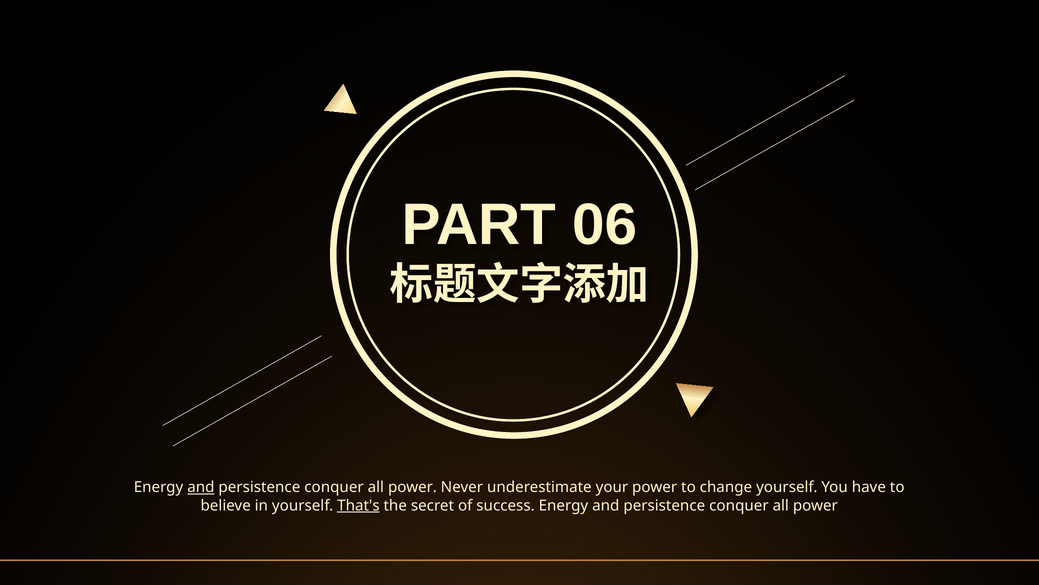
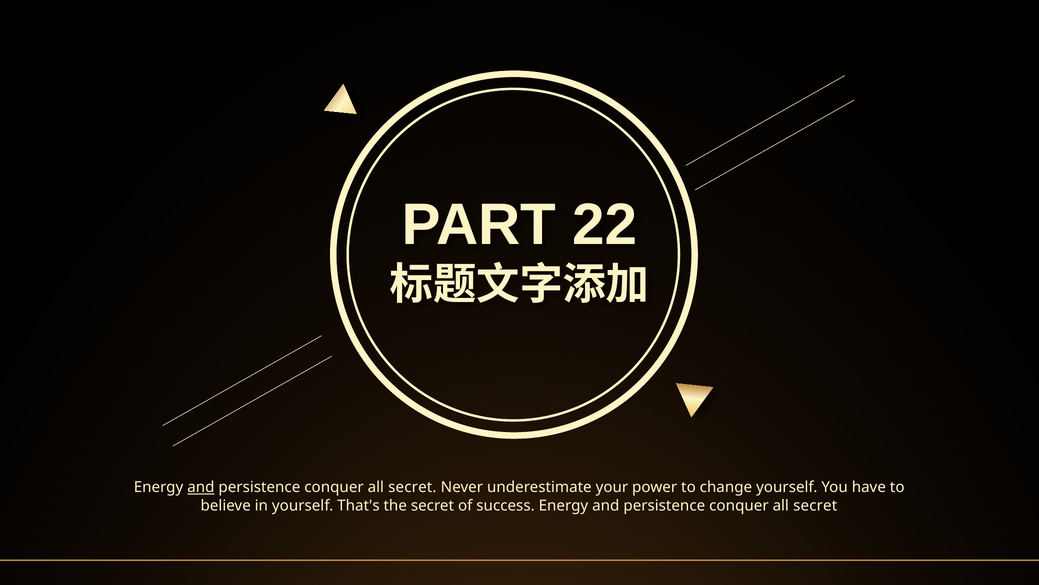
06: 06 -> 22 (605, 225)
power: power -> secret (412, 487)
That's underline: present -> none (358, 505)
power: power -> secret (815, 505)
